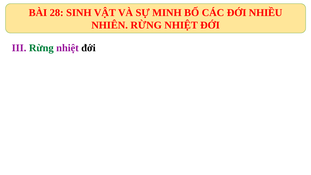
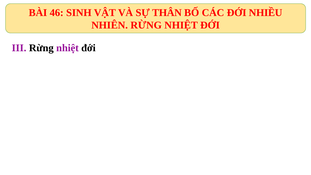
28: 28 -> 46 (57, 13)
MINH: MINH -> THÂN (167, 13)
Rừng colour: green -> black (41, 48)
